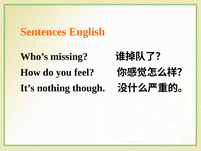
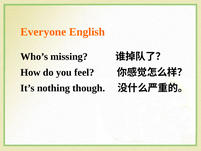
Sentences: Sentences -> Everyone (43, 32)
